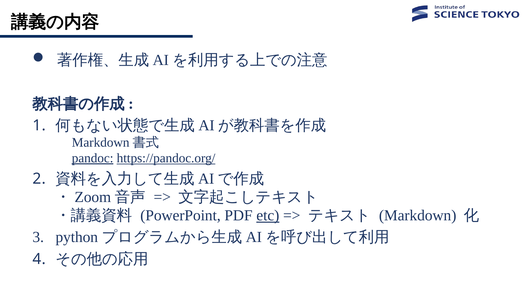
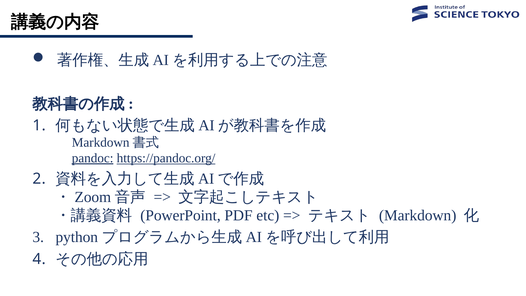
etc underline: present -> none (268, 215)
